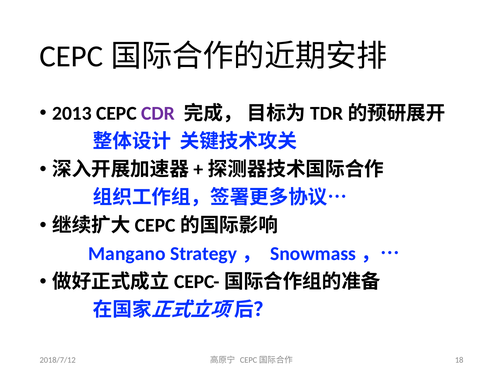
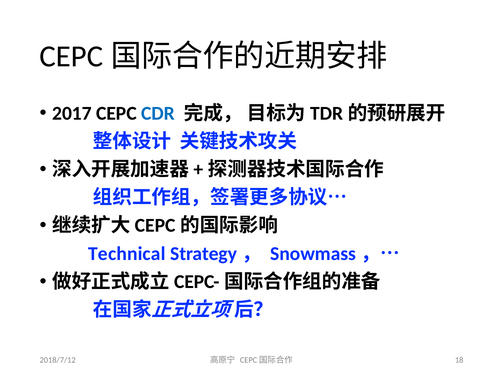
2013: 2013 -> 2017 (72, 113)
CDR colour: purple -> blue (158, 113)
Mangano: Mangano -> Technical (127, 254)
